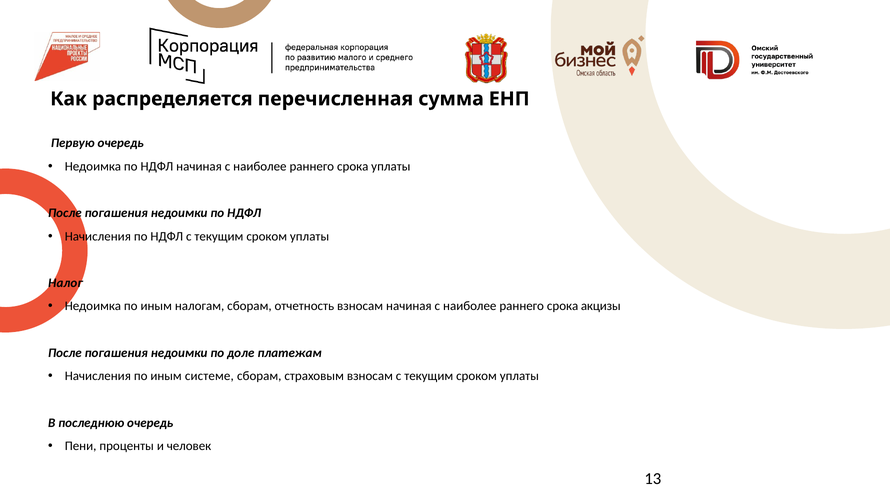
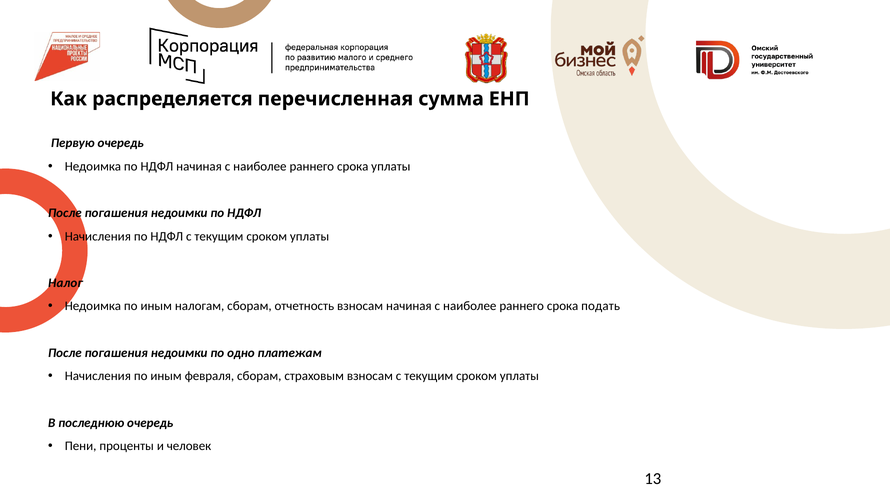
акцизы: акцизы -> подать (601, 306)
доле: доле -> одно (241, 353)
системе: системе -> февраля (209, 376)
